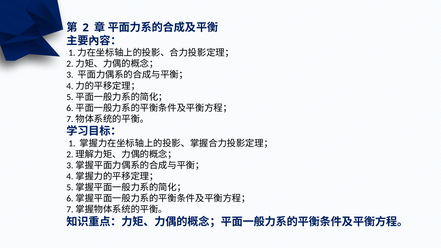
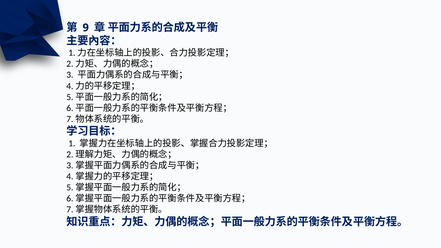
2: 2 -> 9 (86, 28)
